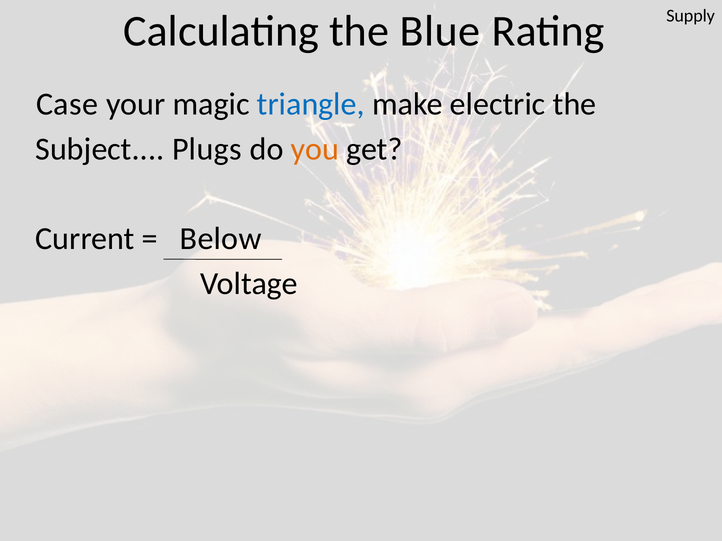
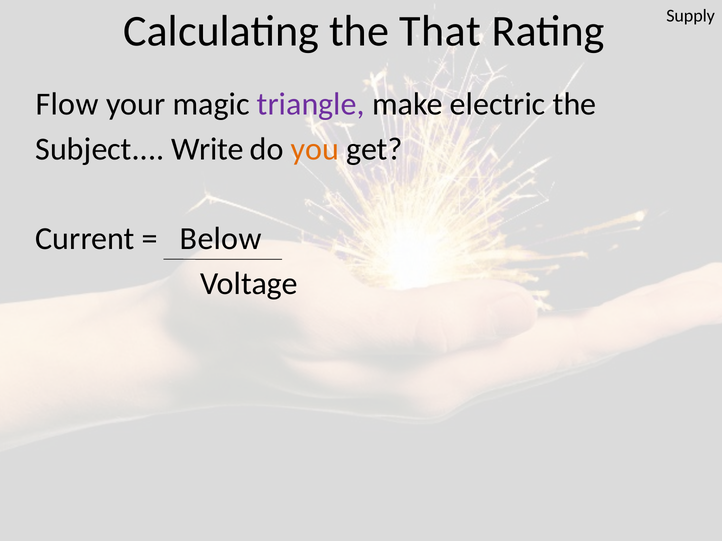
Blue: Blue -> That (440, 31)
Case: Case -> Flow (67, 104)
triangle colour: blue -> purple (311, 104)
Plugs: Plugs -> Write (207, 149)
